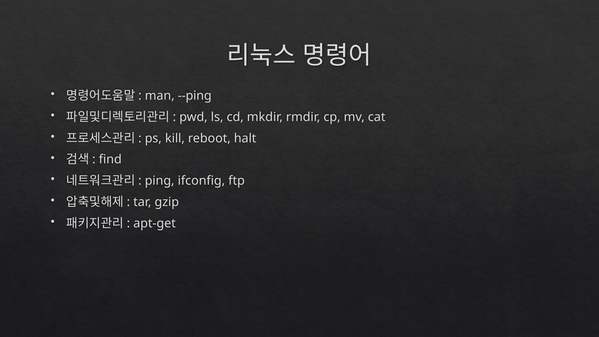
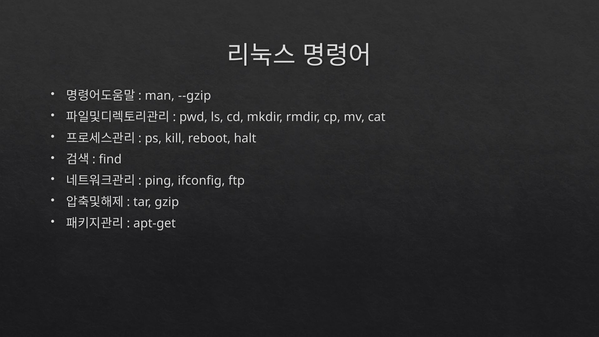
--ping: --ping -> --gzip (195, 96)
